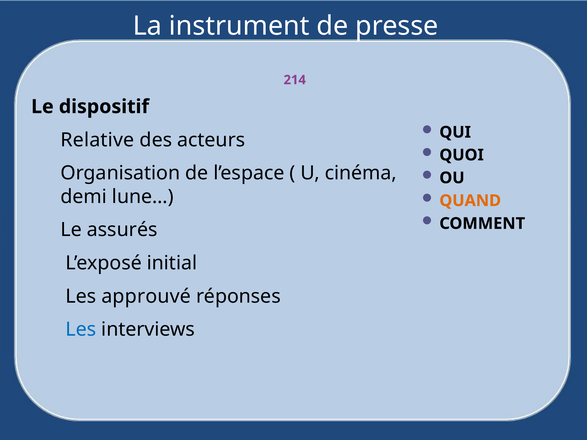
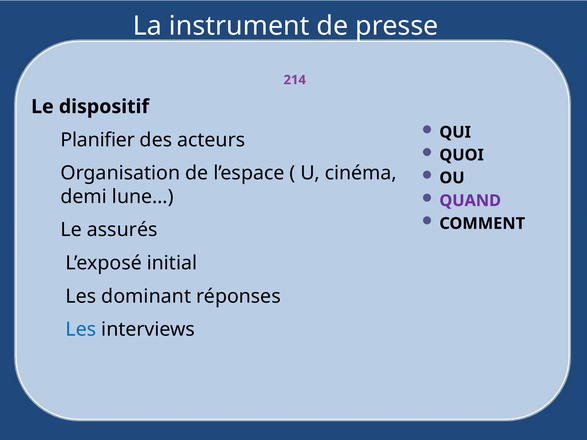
Relative: Relative -> Planifier (98, 140)
QUAND colour: orange -> purple (470, 201)
approuvé: approuvé -> dominant (146, 296)
